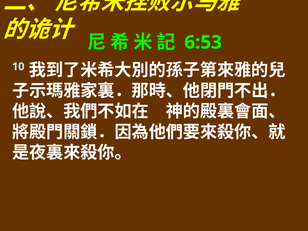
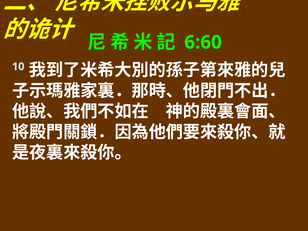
6:53: 6:53 -> 6:60 (203, 42)
